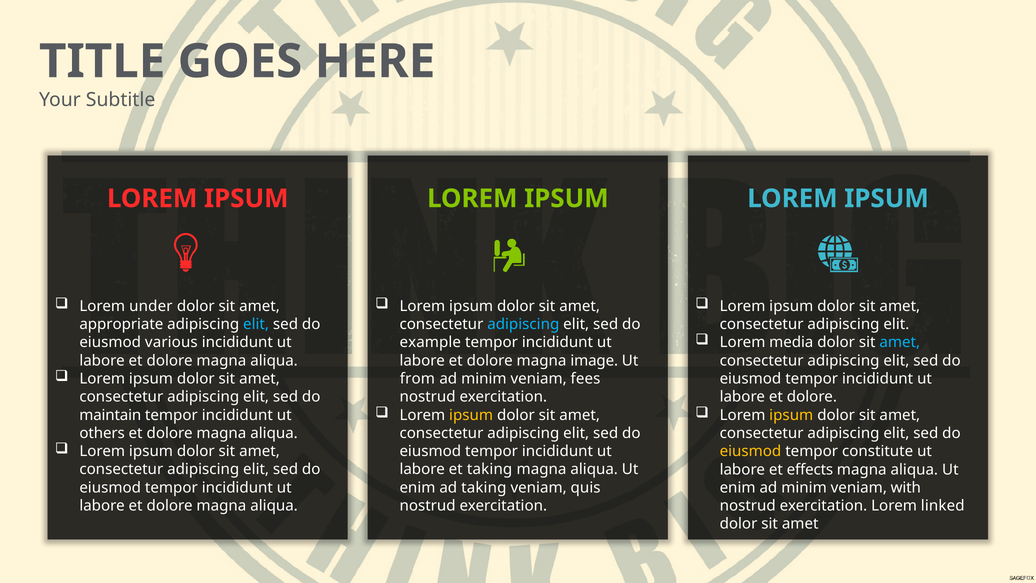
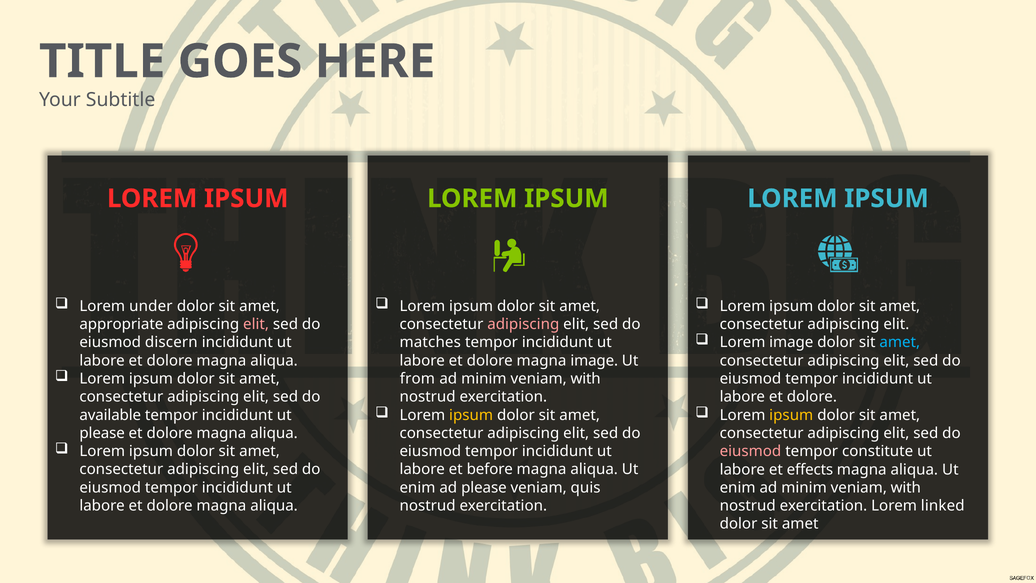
elit colour: light blue -> pink (256, 324)
adipiscing colour: light blue -> pink (523, 324)
Lorem media: media -> image (791, 342)
various: various -> discern (171, 342)
example: example -> matches (430, 342)
fees: fees -> with (586, 379)
maintain: maintain -> available (110, 415)
others: others -> please (102, 433)
eiusmod colour: yellow -> pink (750, 451)
et taking: taking -> before (490, 469)
ad taking: taking -> please (484, 487)
